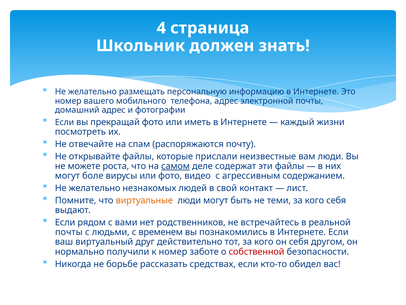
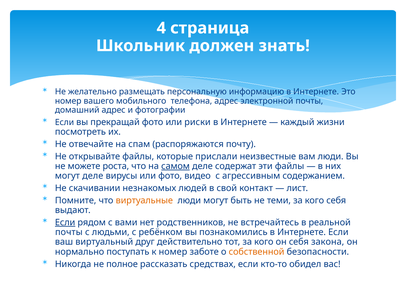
иметь: иметь -> риски (198, 122)
могут боле: боле -> деле (93, 176)
желательно: желательно -> скачивании (95, 188)
Если underline: none -> present (65, 222)
временем: временем -> ребёнком (161, 232)
другом: другом -> закона (328, 242)
получили: получили -> поступать (128, 251)
собственной colour: red -> orange (257, 251)
борьбе: борьбе -> полное (122, 264)
